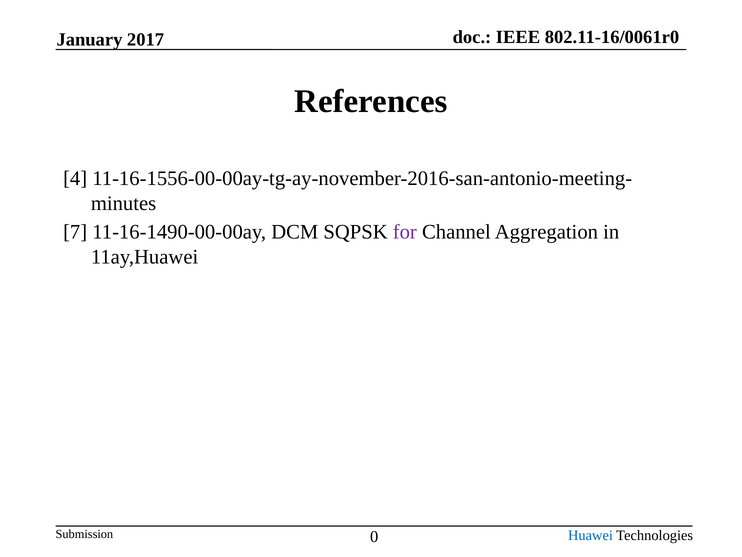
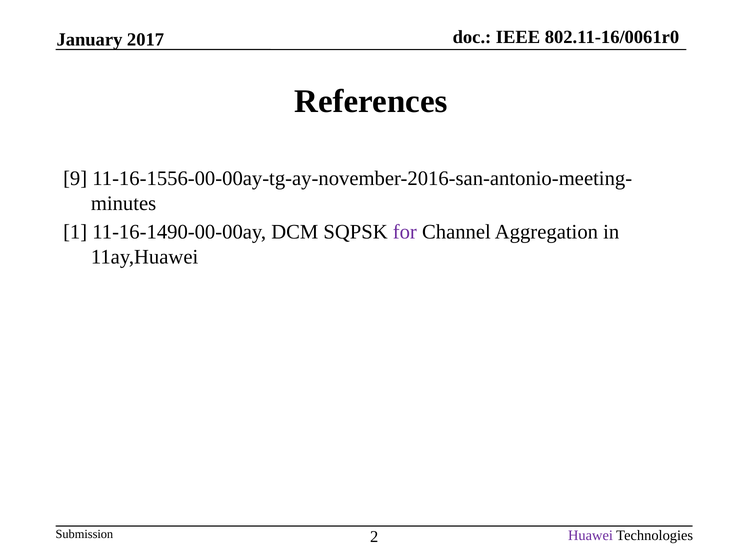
4: 4 -> 9 (75, 178)
7: 7 -> 1 (75, 232)
0: 0 -> 2 (374, 536)
Huawei colour: blue -> purple (590, 535)
